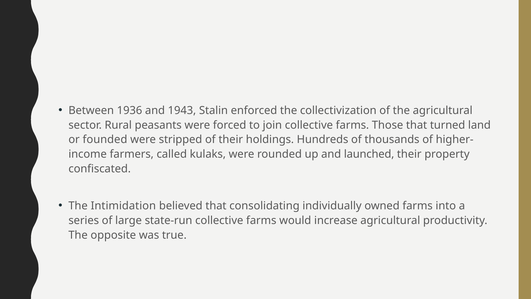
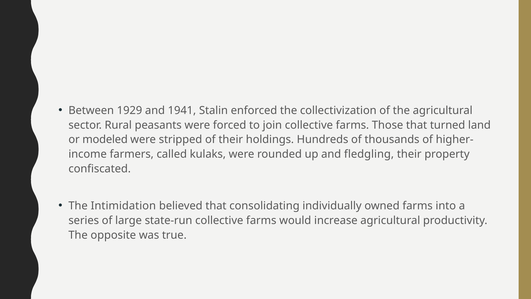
1936: 1936 -> 1929 (130, 110)
1943: 1943 -> 1941 (182, 110)
founded: founded -> modeled (105, 139)
launched: launched -> fledgling (369, 154)
